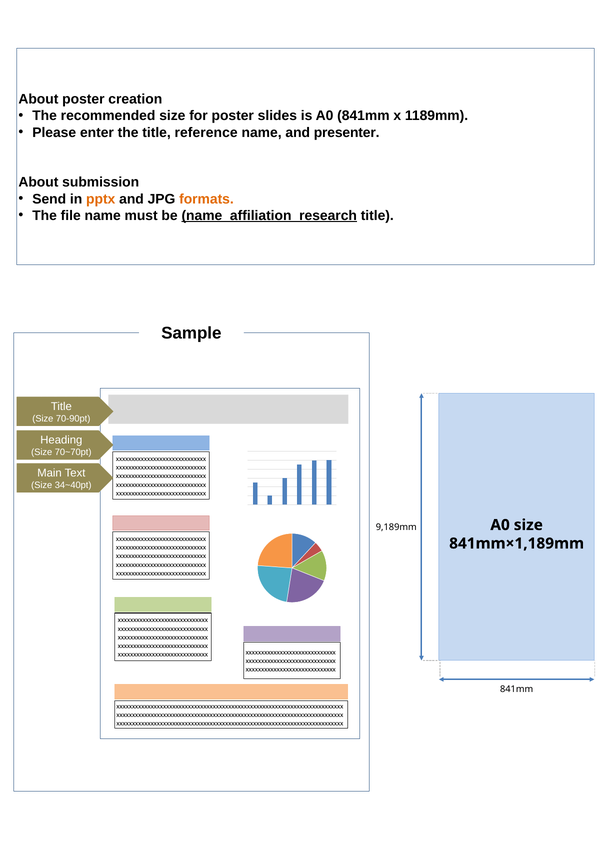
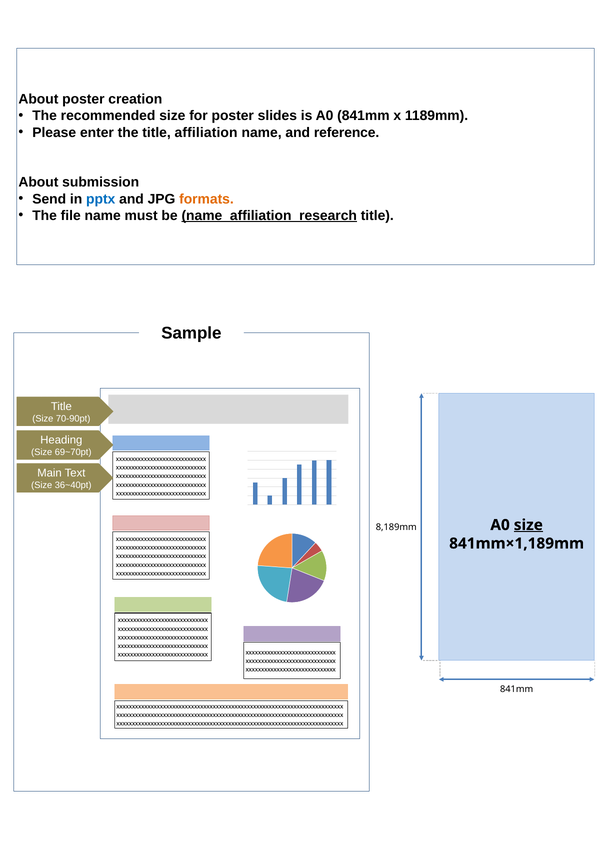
reference: reference -> affiliation (206, 133)
presenter: presenter -> reference (347, 133)
pptx colour: orange -> blue (101, 199)
70~70pt: 70~70pt -> 69~70pt (73, 453)
34~40pt: 34~40pt -> 36~40pt (73, 485)
size underline: none -> present (528, 525)
9,189mm: 9,189mm -> 8,189mm (396, 528)
